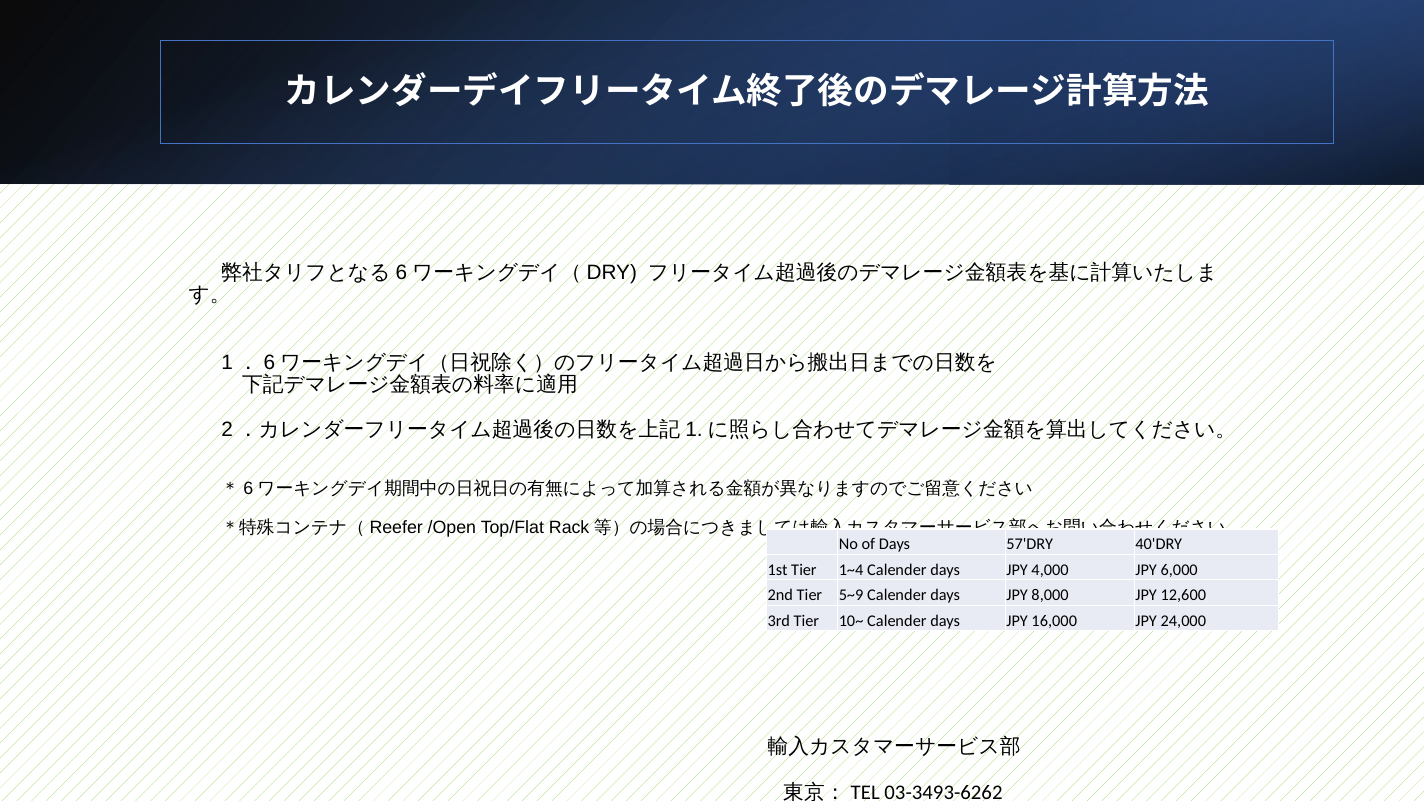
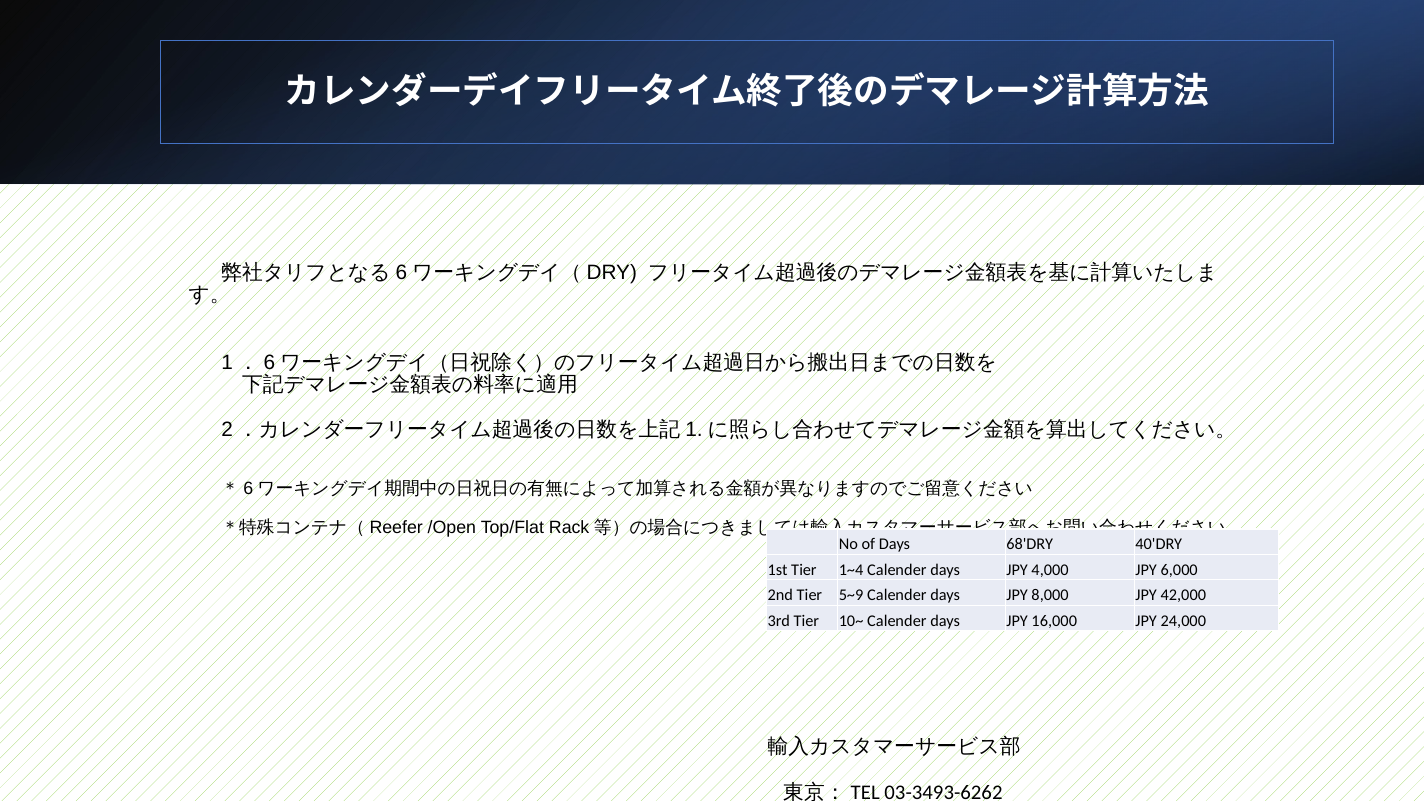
57'DRY: 57'DRY -> 68'DRY (1030, 545)
12,600: 12,600 -> 42,000 (1183, 595)
